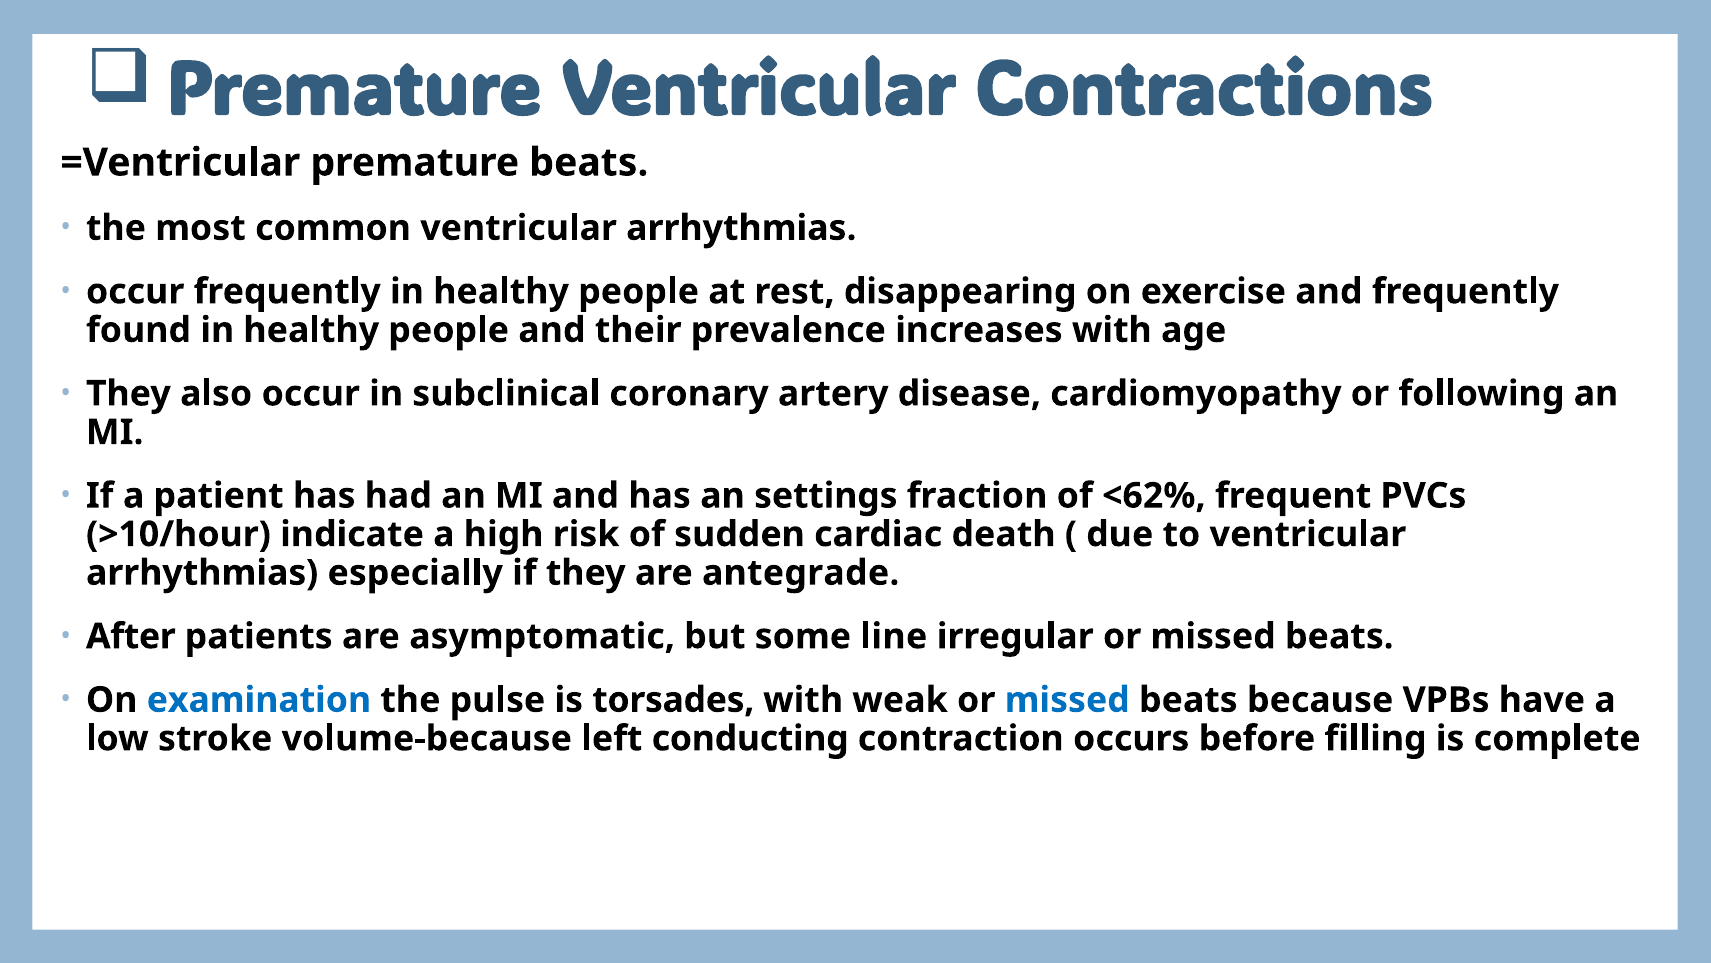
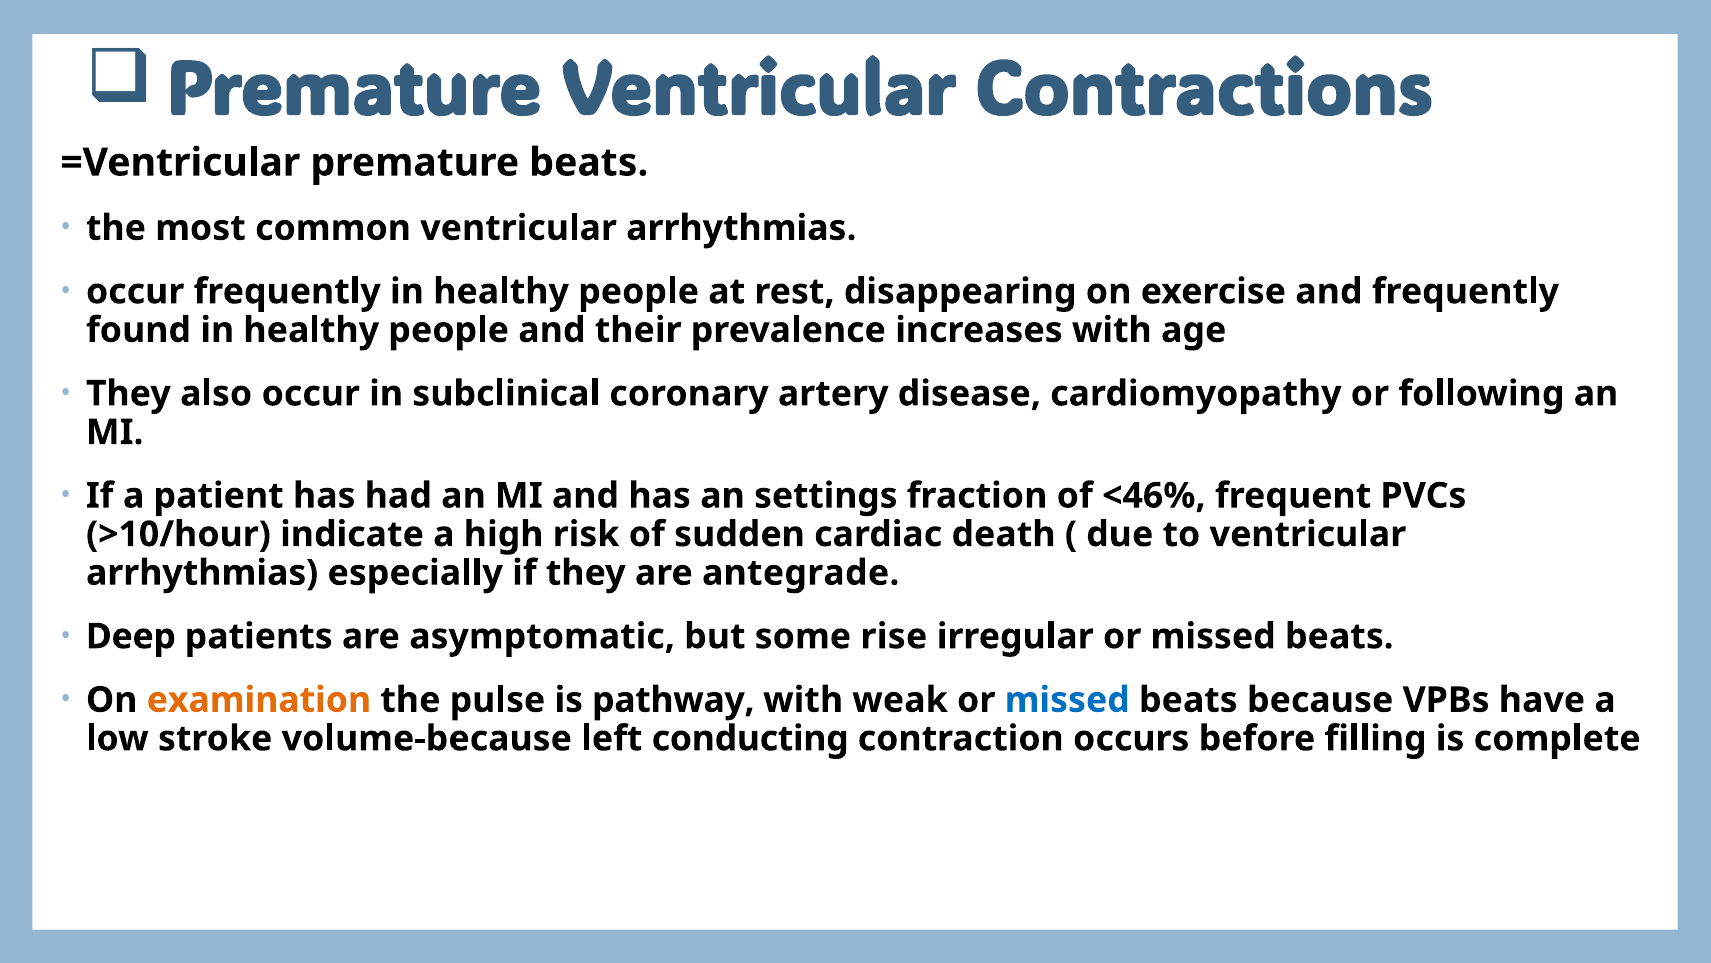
<62%: <62% -> <46% (1154, 496)
After: After -> Deep (131, 636)
line: line -> rise (894, 636)
examination colour: blue -> orange (259, 700)
torsades: torsades -> pathway (673, 700)
